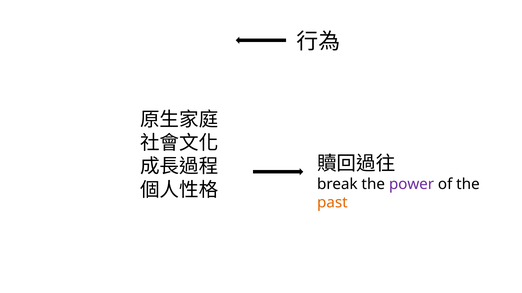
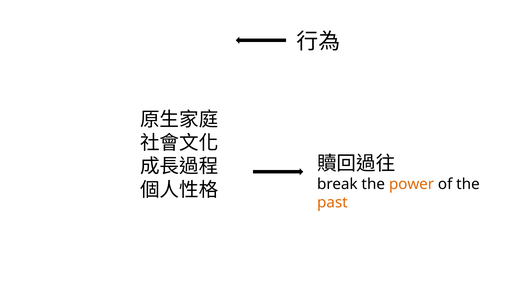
power colour: purple -> orange (411, 185)
